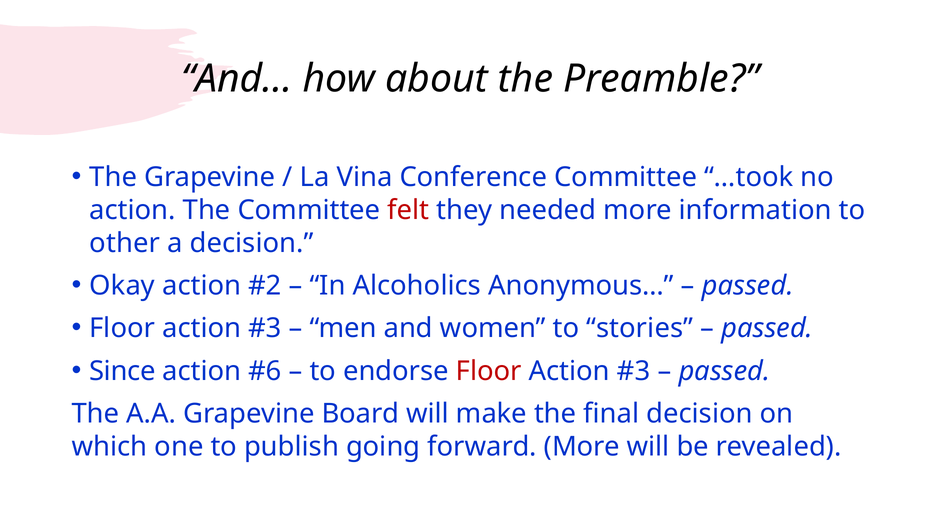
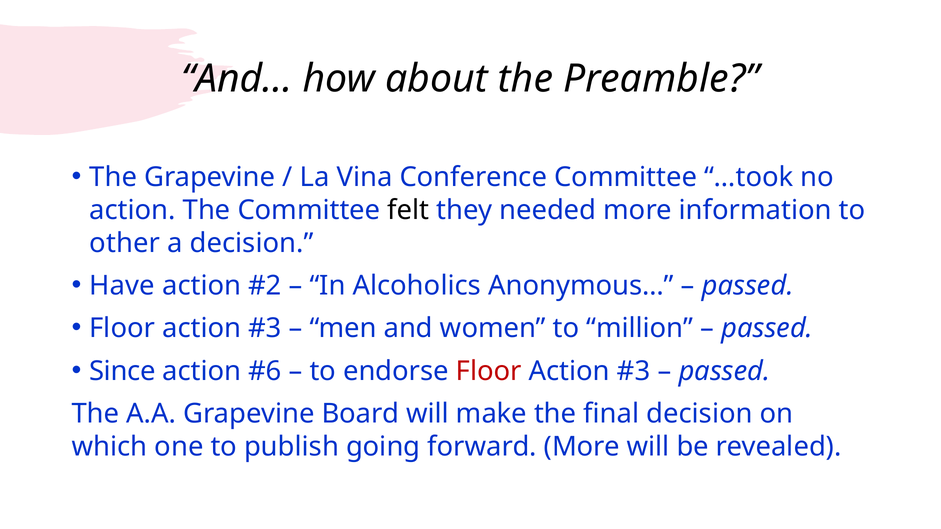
felt colour: red -> black (408, 210)
Okay: Okay -> Have (122, 286)
stories: stories -> million (640, 329)
